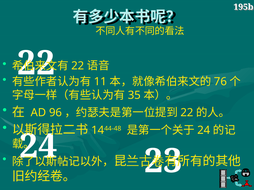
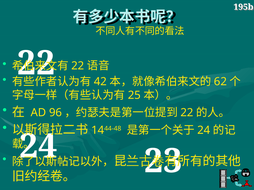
11: 11 -> 42 (100, 82)
76: 76 -> 62 (220, 82)
35: 35 -> 25 (134, 95)
